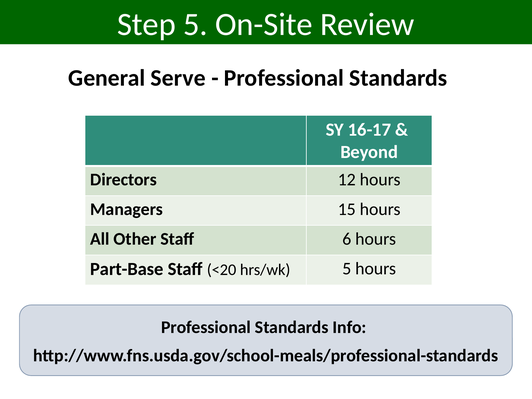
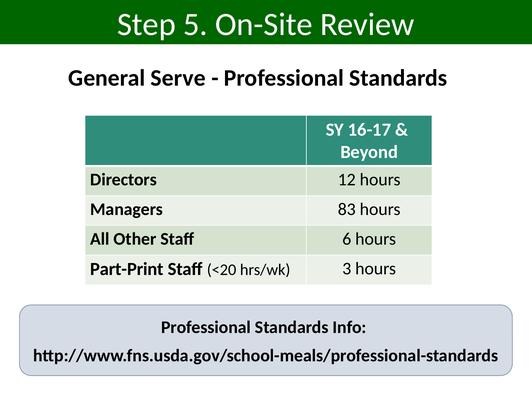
15: 15 -> 83 (347, 209)
Part-Base: Part-Base -> Part-Print (127, 269)
hrs/wk 5: 5 -> 3 (347, 269)
